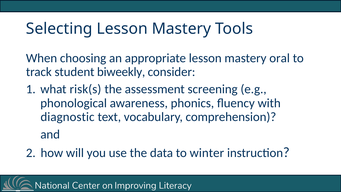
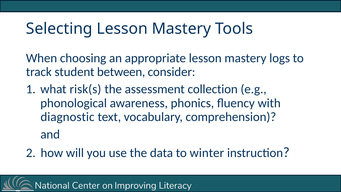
oral: oral -> logs (280, 58)
biweekly: biweekly -> between (121, 72)
screening: screening -> collection (213, 89)
